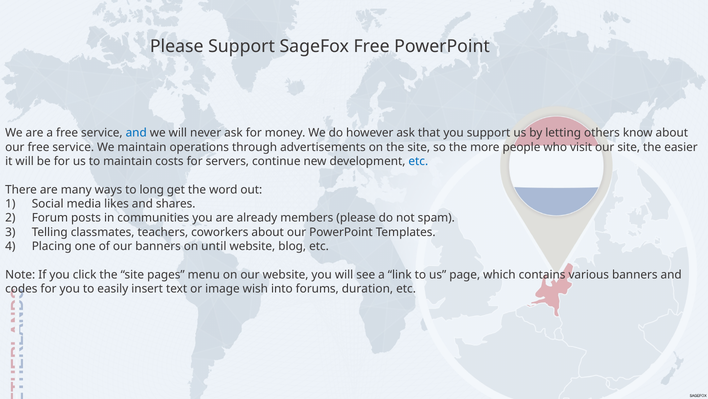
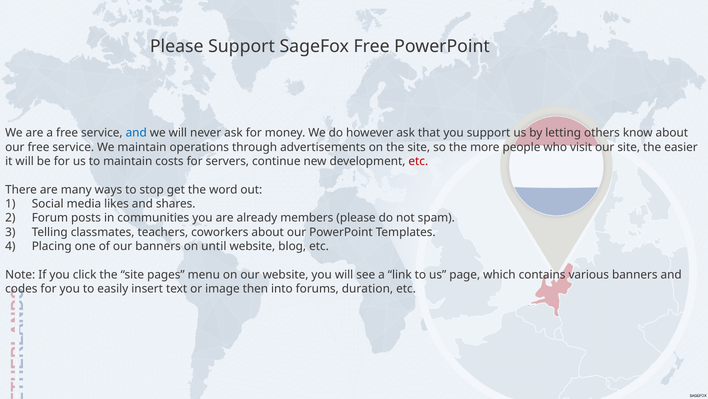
etc colour: blue -> red (418, 161)
long: long -> stop (152, 189)
wish: wish -> then (255, 288)
